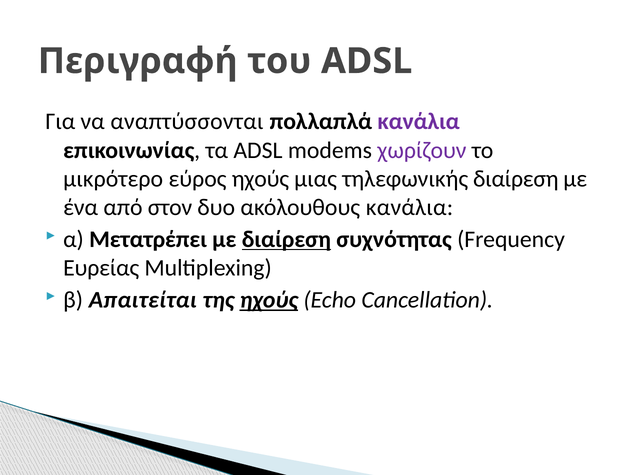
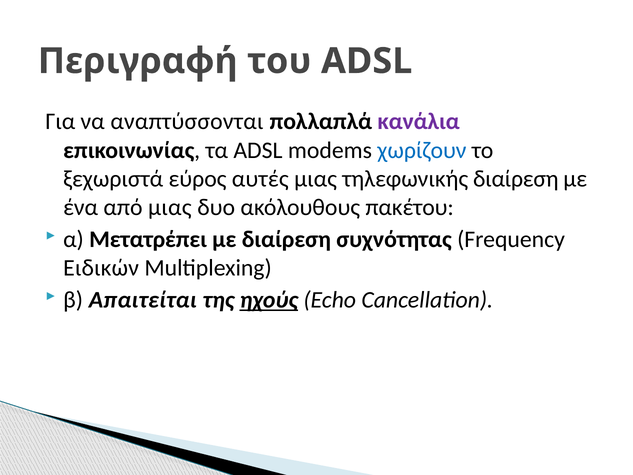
χωρίζουν colour: purple -> blue (422, 150)
μικρότερο: μικρότερο -> ξεχωριστά (113, 179)
εύρος ηχούς: ηχούς -> αυτές (260, 179)
από στον: στον -> μιας (170, 207)
ακόλουθους κανάλια: κανάλια -> πακέτου (410, 207)
διαίρεση underline: present -> none (286, 239)
Ευρείας: Ευρείας -> Ειδικών (101, 268)
